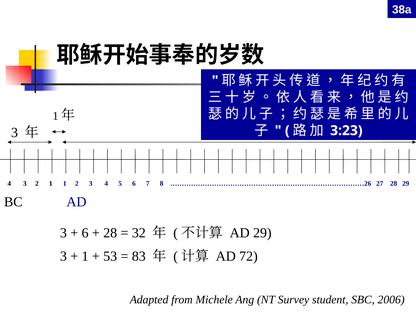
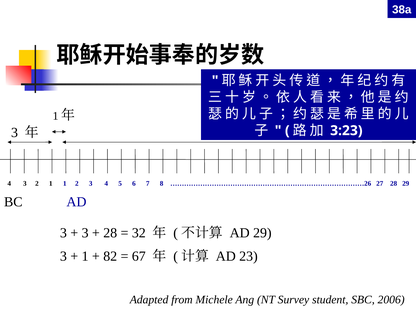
6: 6 -> 3 (85, 233)
53: 53 -> 82 (110, 256)
83: 83 -> 67 (139, 256)
72: 72 -> 23 (248, 256)
